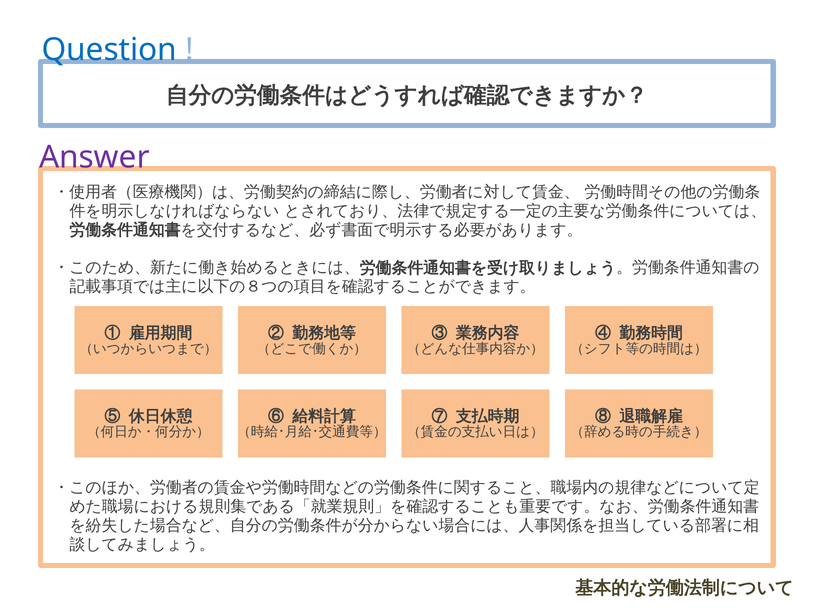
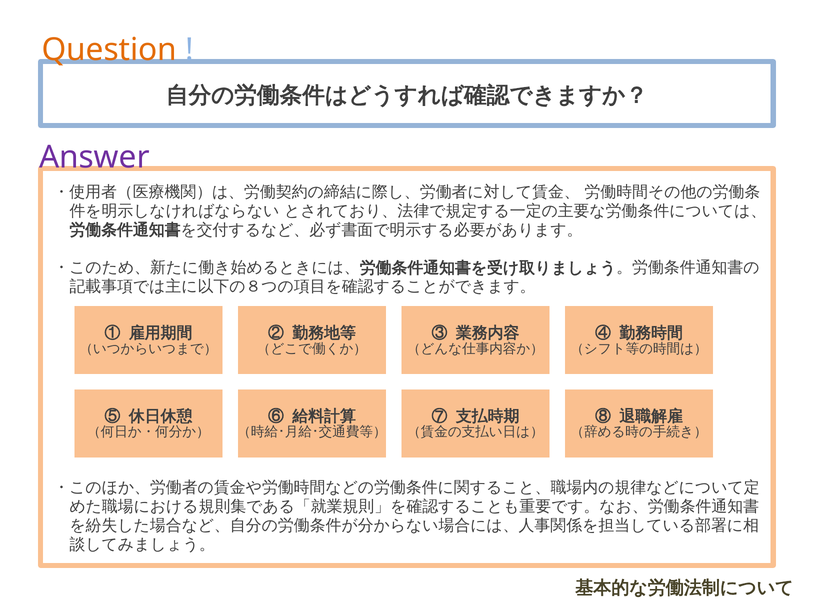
Question colour: blue -> orange (109, 50)
